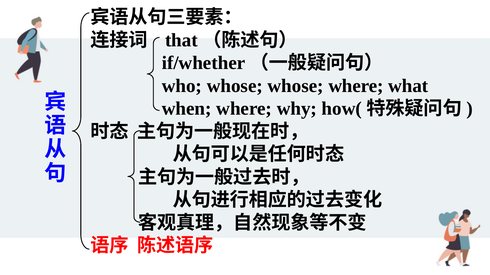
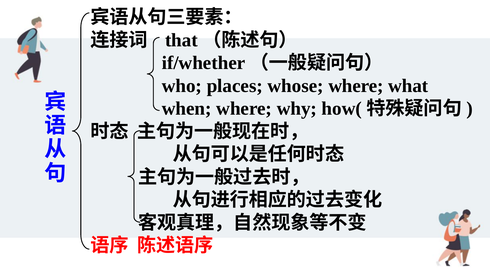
who whose: whose -> places (235, 86)
